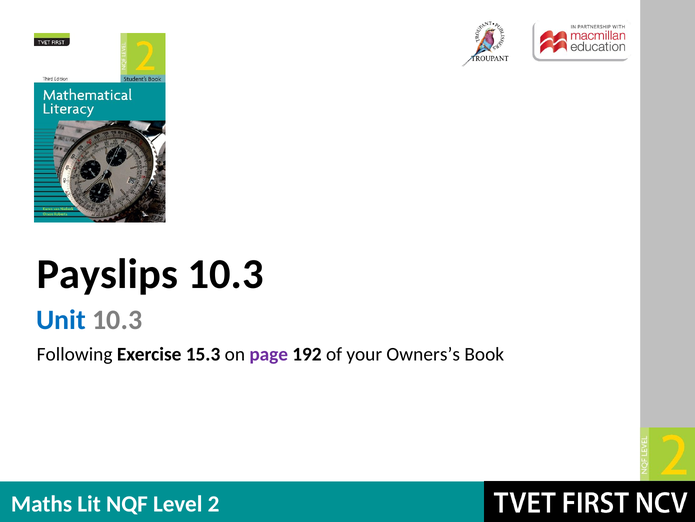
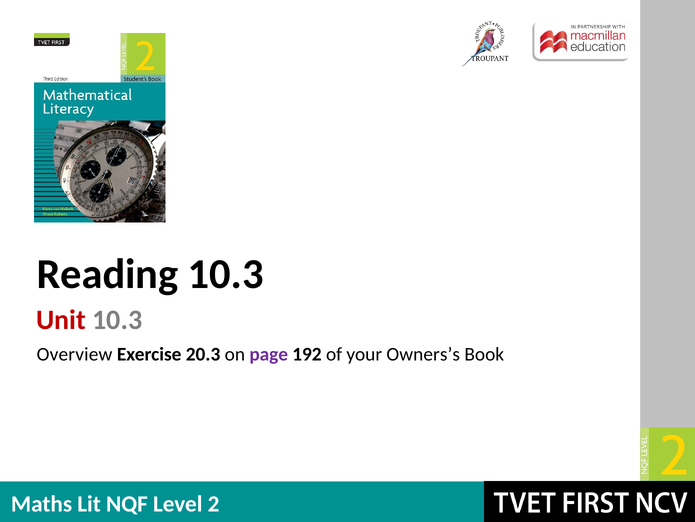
Payslips: Payslips -> Reading (107, 274)
Unit colour: blue -> red (61, 319)
Following: Following -> Overview (75, 354)
15.3: 15.3 -> 20.3 (203, 354)
